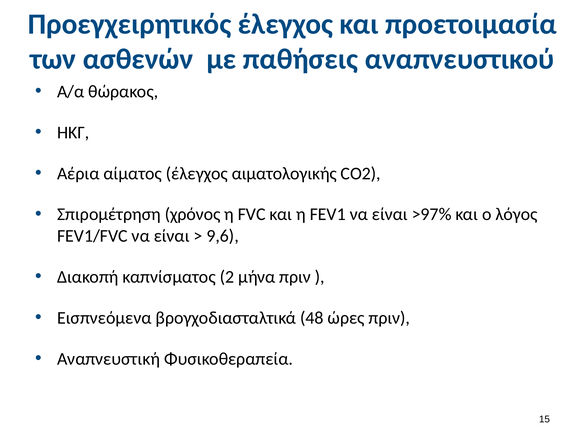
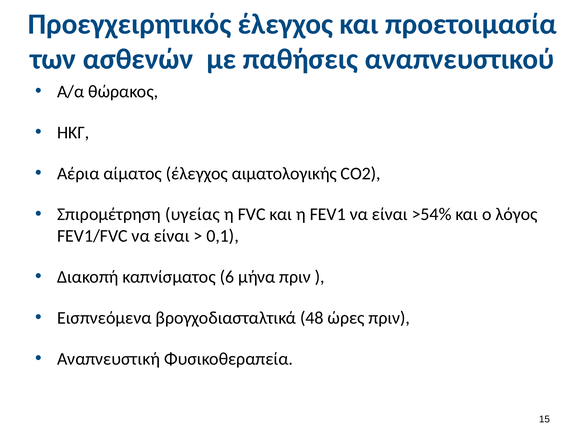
χρόνος: χρόνος -> υγείας (192, 214)
>97%: >97% -> >54% (432, 214)
9,6: 9,6 -> 0,1 (223, 236)
2: 2 -> 6 (227, 277)
